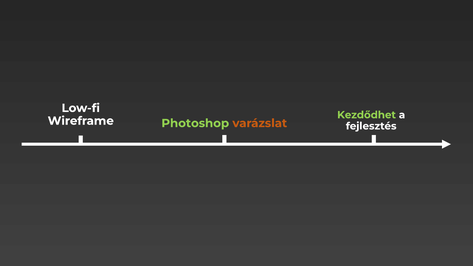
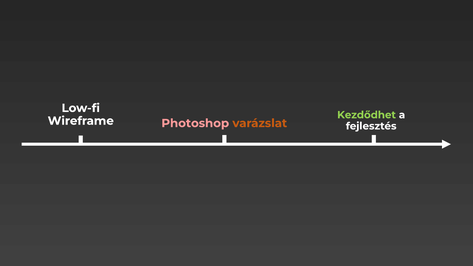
Photoshop colour: light green -> pink (195, 123)
